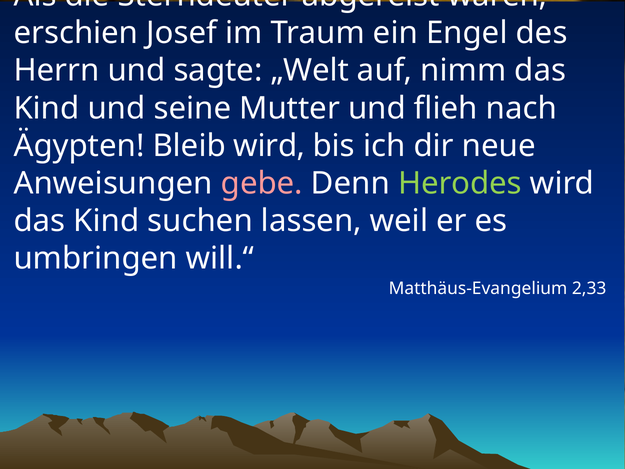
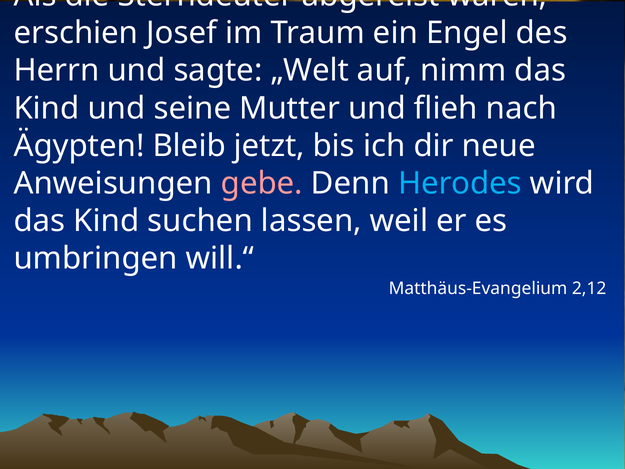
Bleib wird: wird -> jetzt (269, 146)
Herodes colour: light green -> light blue (460, 183)
2,33: 2,33 -> 2,12 (589, 289)
